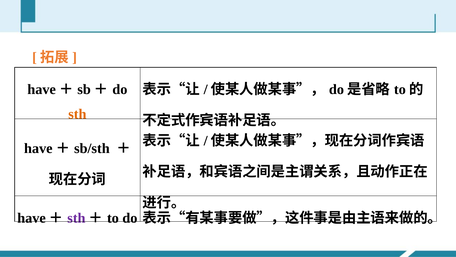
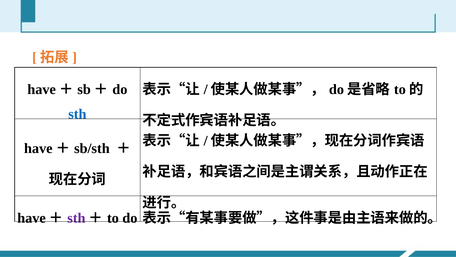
sth colour: orange -> blue (77, 114)
